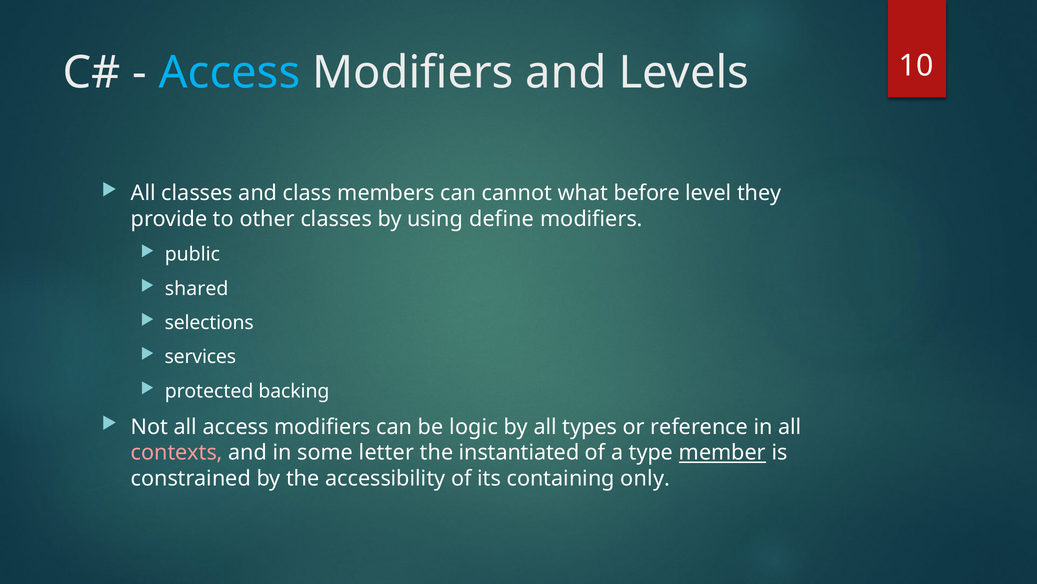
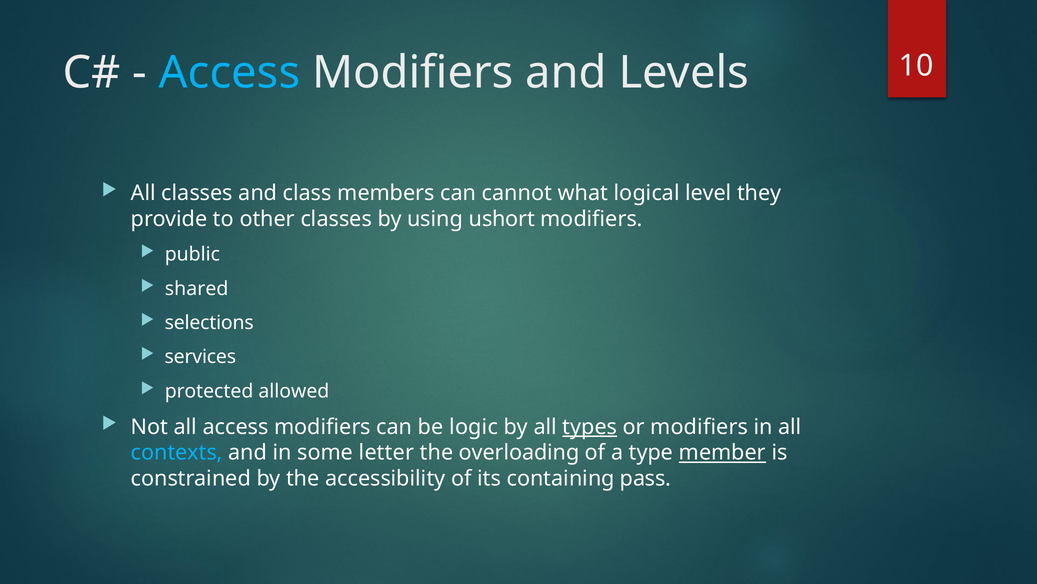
before: before -> logical (647, 193)
define: define -> ushort (502, 219)
backing: backing -> allowed (294, 391)
types underline: none -> present (590, 426)
or reference: reference -> modifiers (699, 426)
contexts colour: pink -> light blue (177, 452)
instantiated: instantiated -> overloading (519, 452)
only: only -> pass (645, 478)
